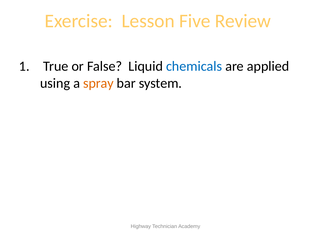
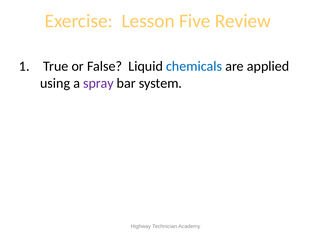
spray colour: orange -> purple (98, 83)
